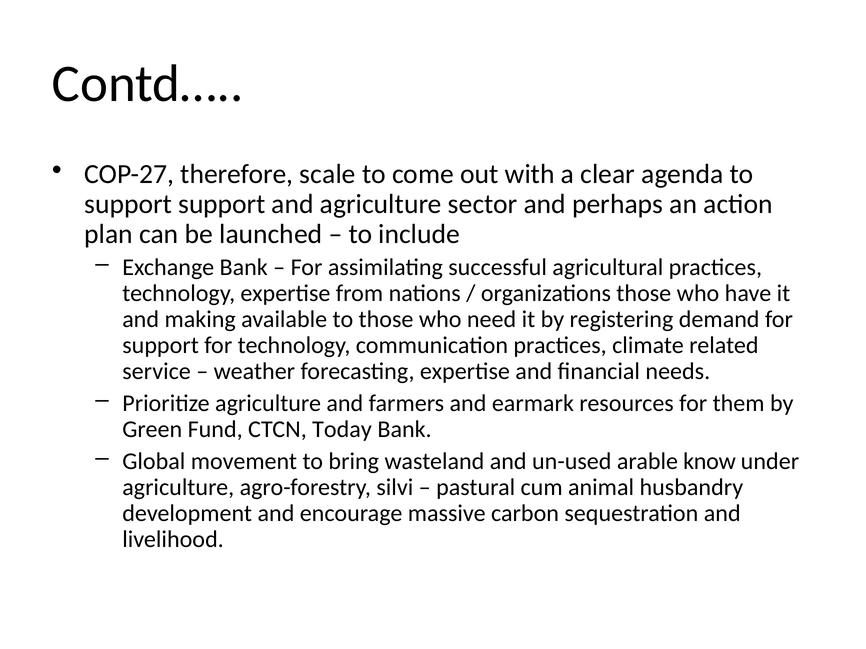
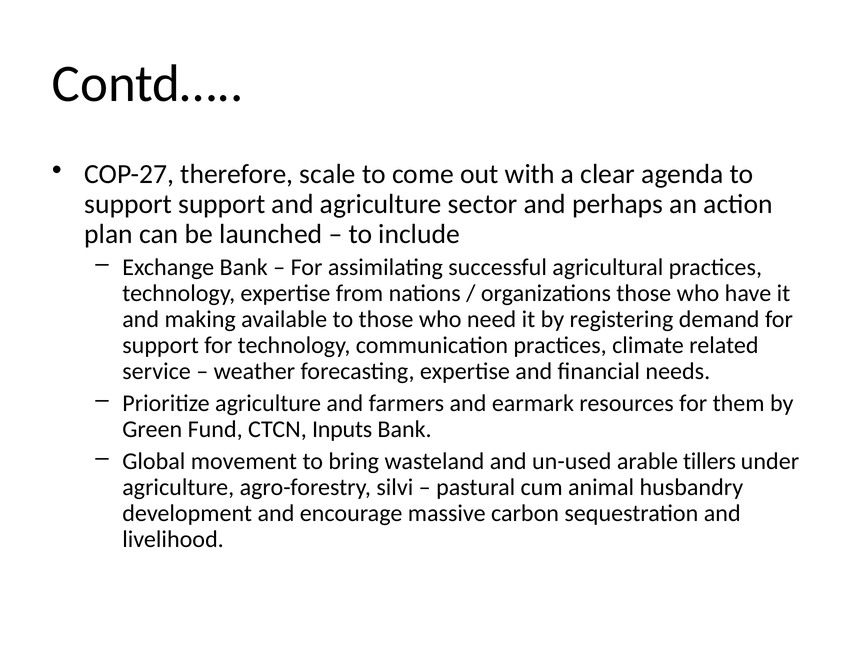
Today: Today -> Inputs (342, 430)
know: know -> tillers (709, 462)
